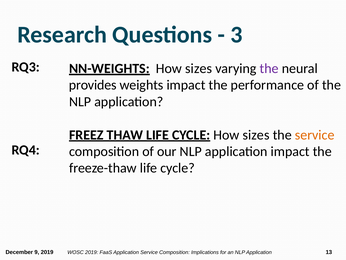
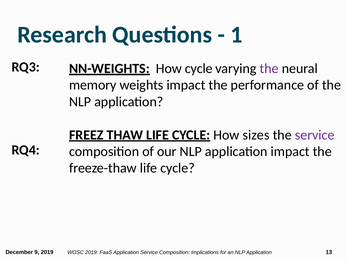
3: 3 -> 1 (236, 35)
sizes: sizes -> cycle (199, 68)
provides: provides -> memory (93, 85)
service colour: orange -> purple (315, 135)
